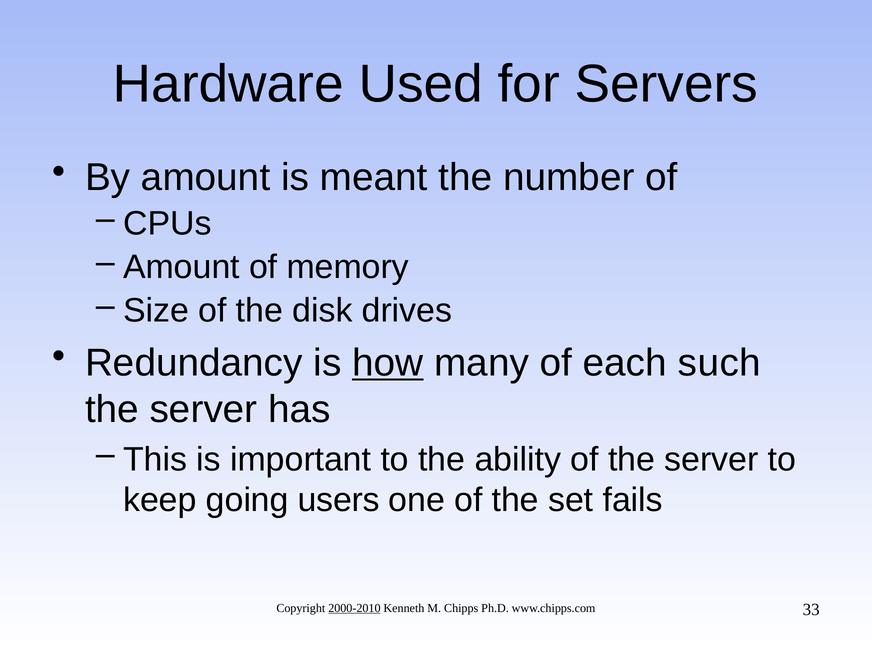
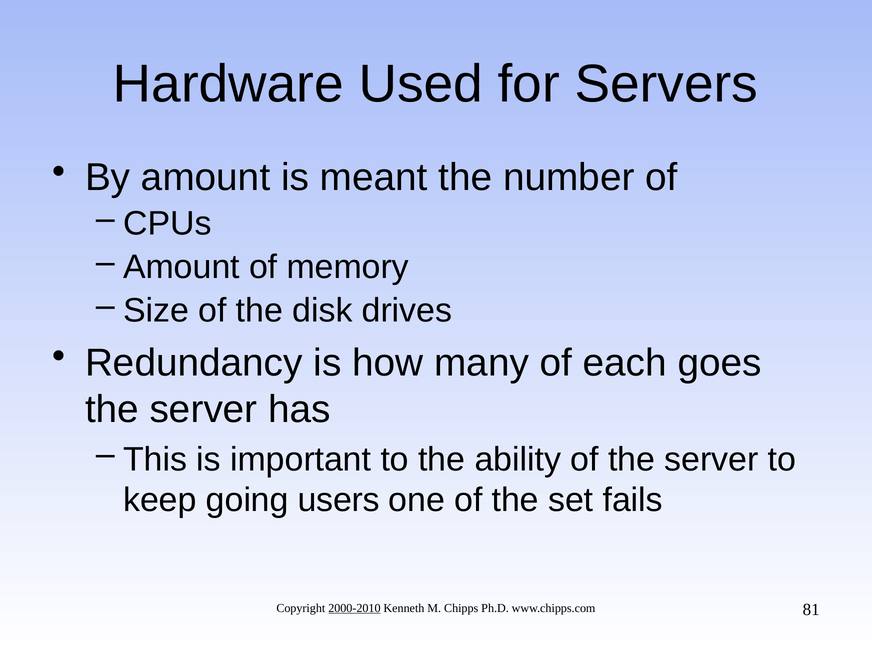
how underline: present -> none (388, 363)
such: such -> goes (720, 363)
33: 33 -> 81 (811, 610)
